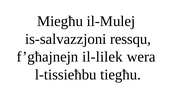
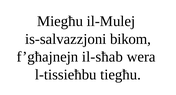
ressqu: ressqu -> bikom (130, 39)
il-lilek: il-lilek -> il-sħab (102, 57)
